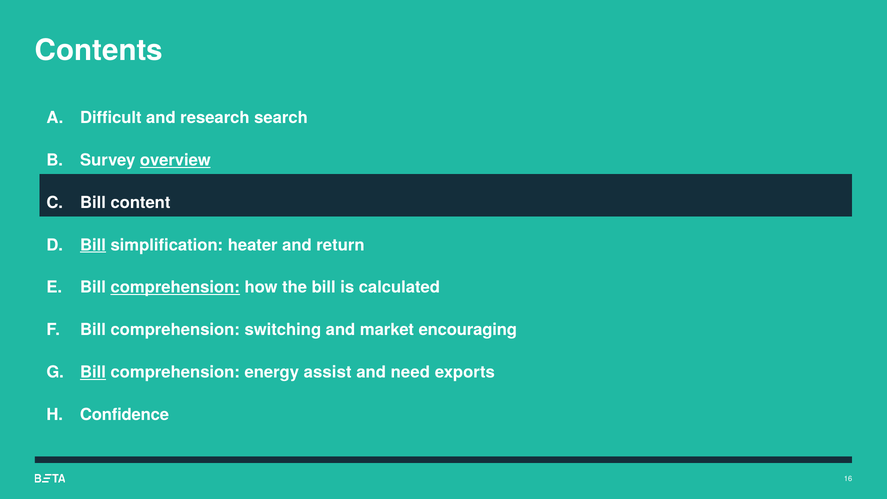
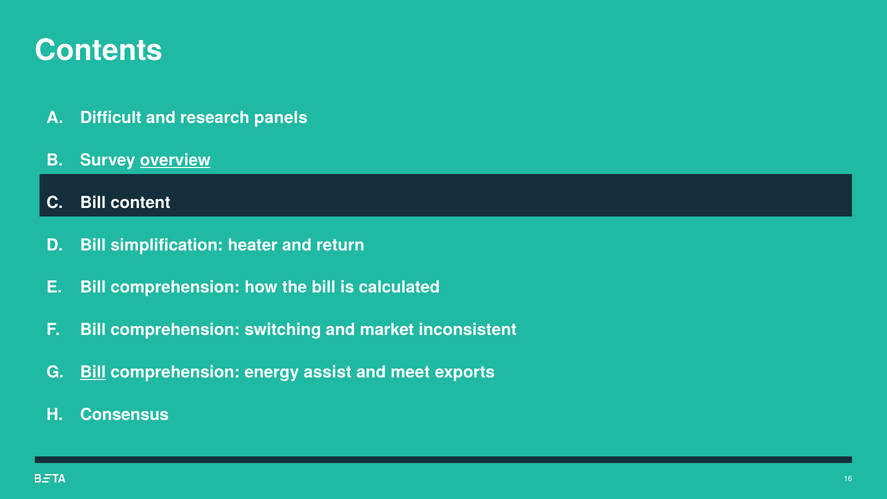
search: search -> panels (281, 118)
Bill underline: present -> none (93, 245)
comprehension underline: present -> none (175, 287)
encouraging: encouraging -> inconsistent (468, 330)
need: need -> meet (410, 372)
Confidence: Confidence -> Consensus (124, 415)
